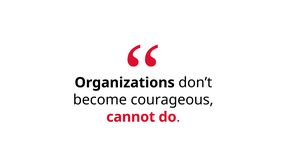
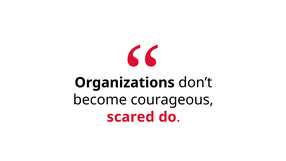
cannot: cannot -> scared (131, 117)
